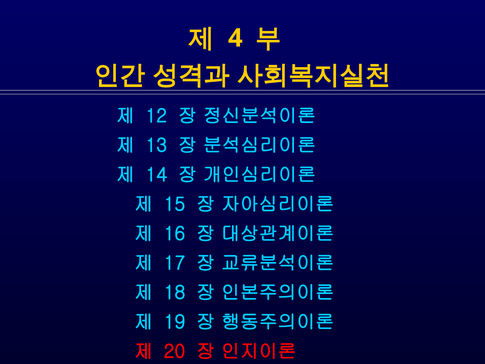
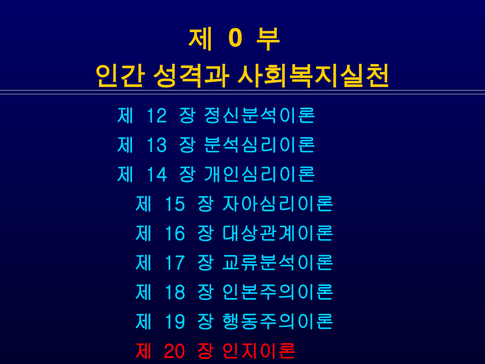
4: 4 -> 0 (235, 38)
